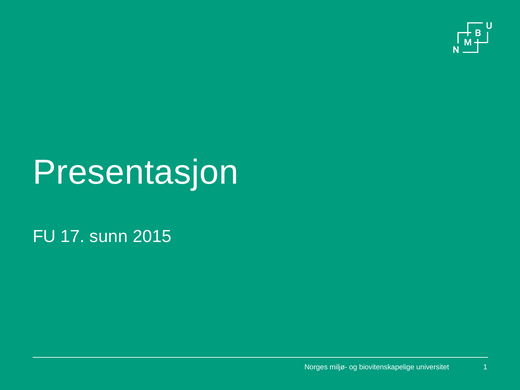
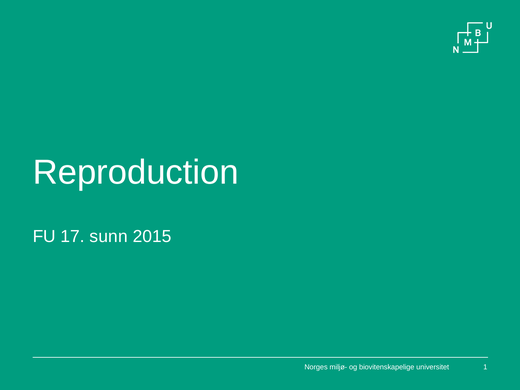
Presentasjon: Presentasjon -> Reproduction (136, 172)
